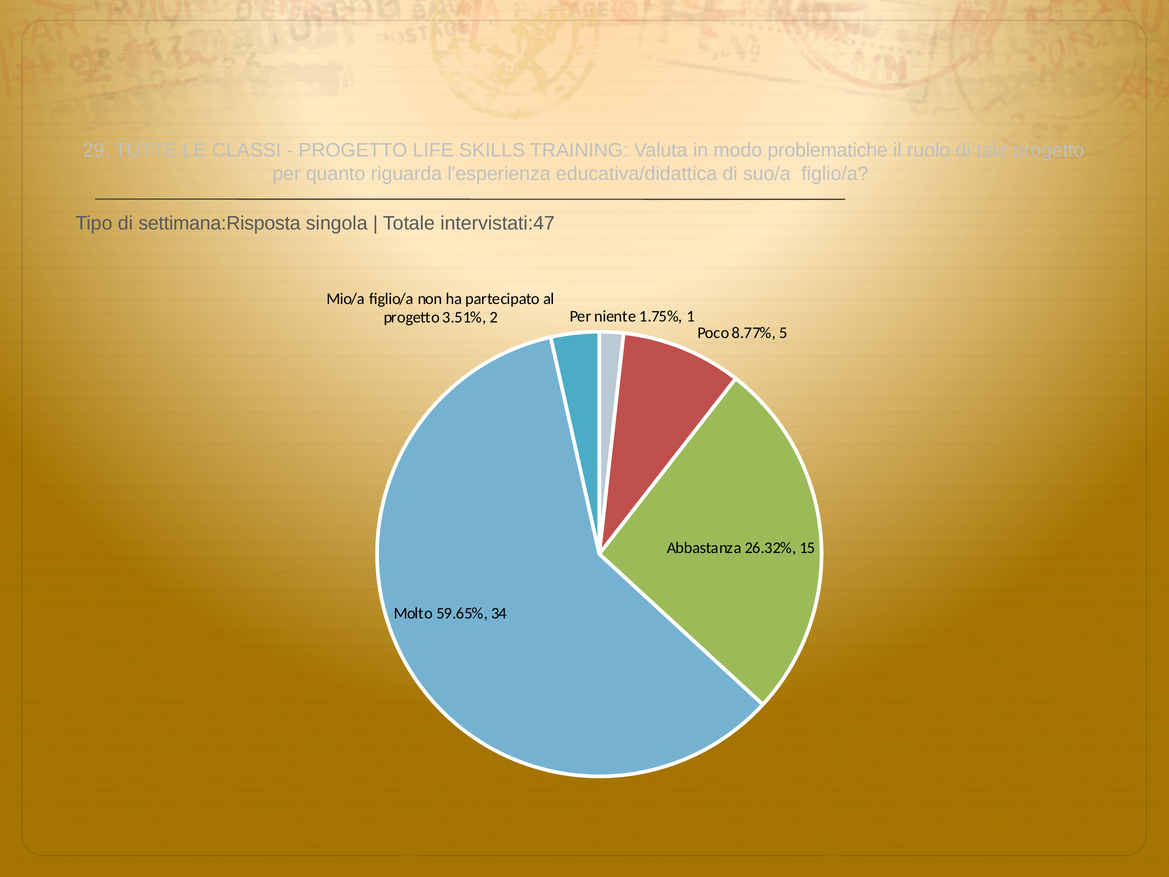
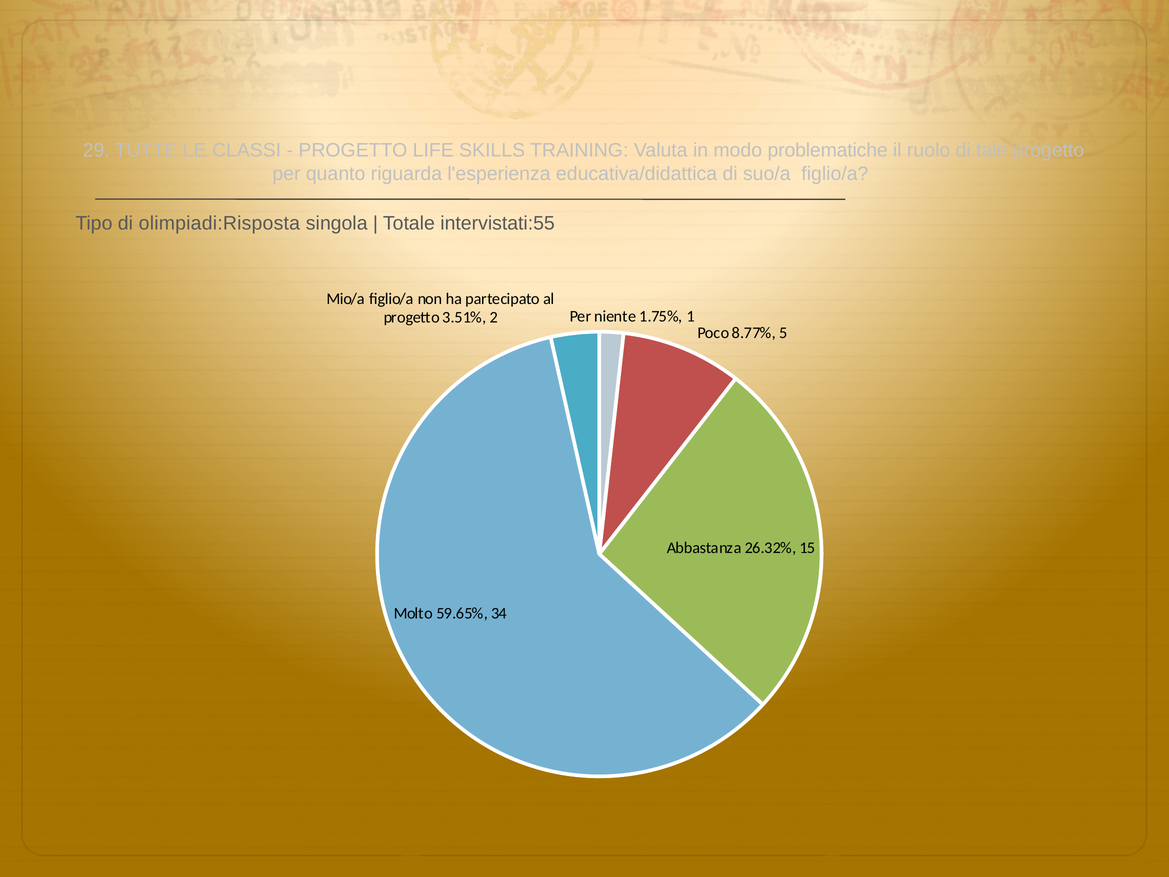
settimana:Risposta: settimana:Risposta -> olimpiadi:Risposta (219, 223)
intervistati:47: intervistati:47 -> intervistati:55 (498, 223)
